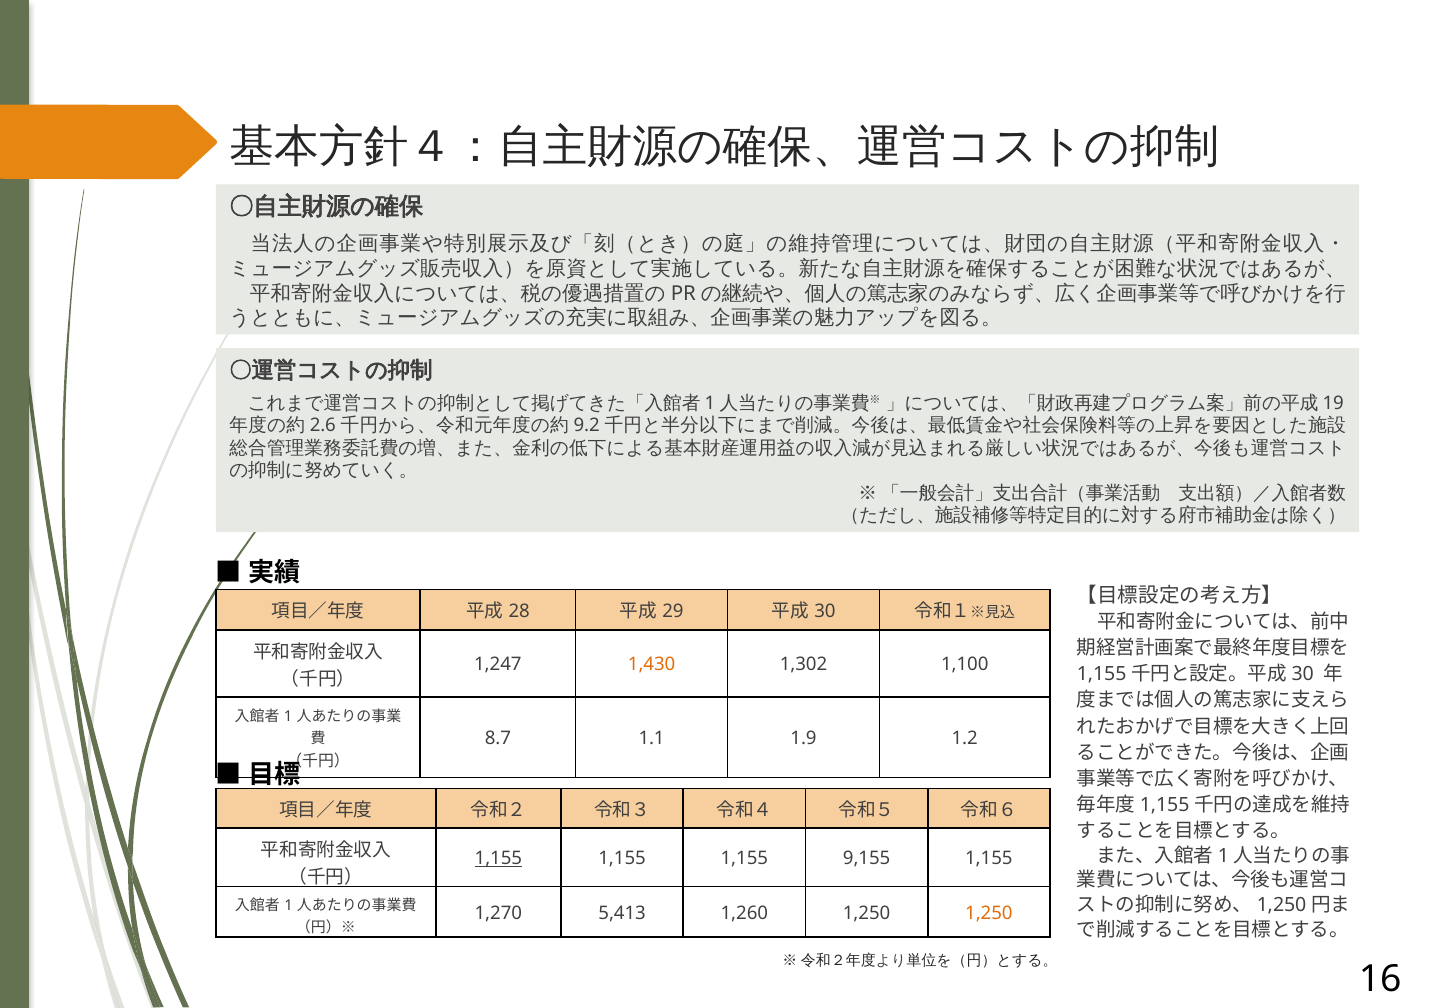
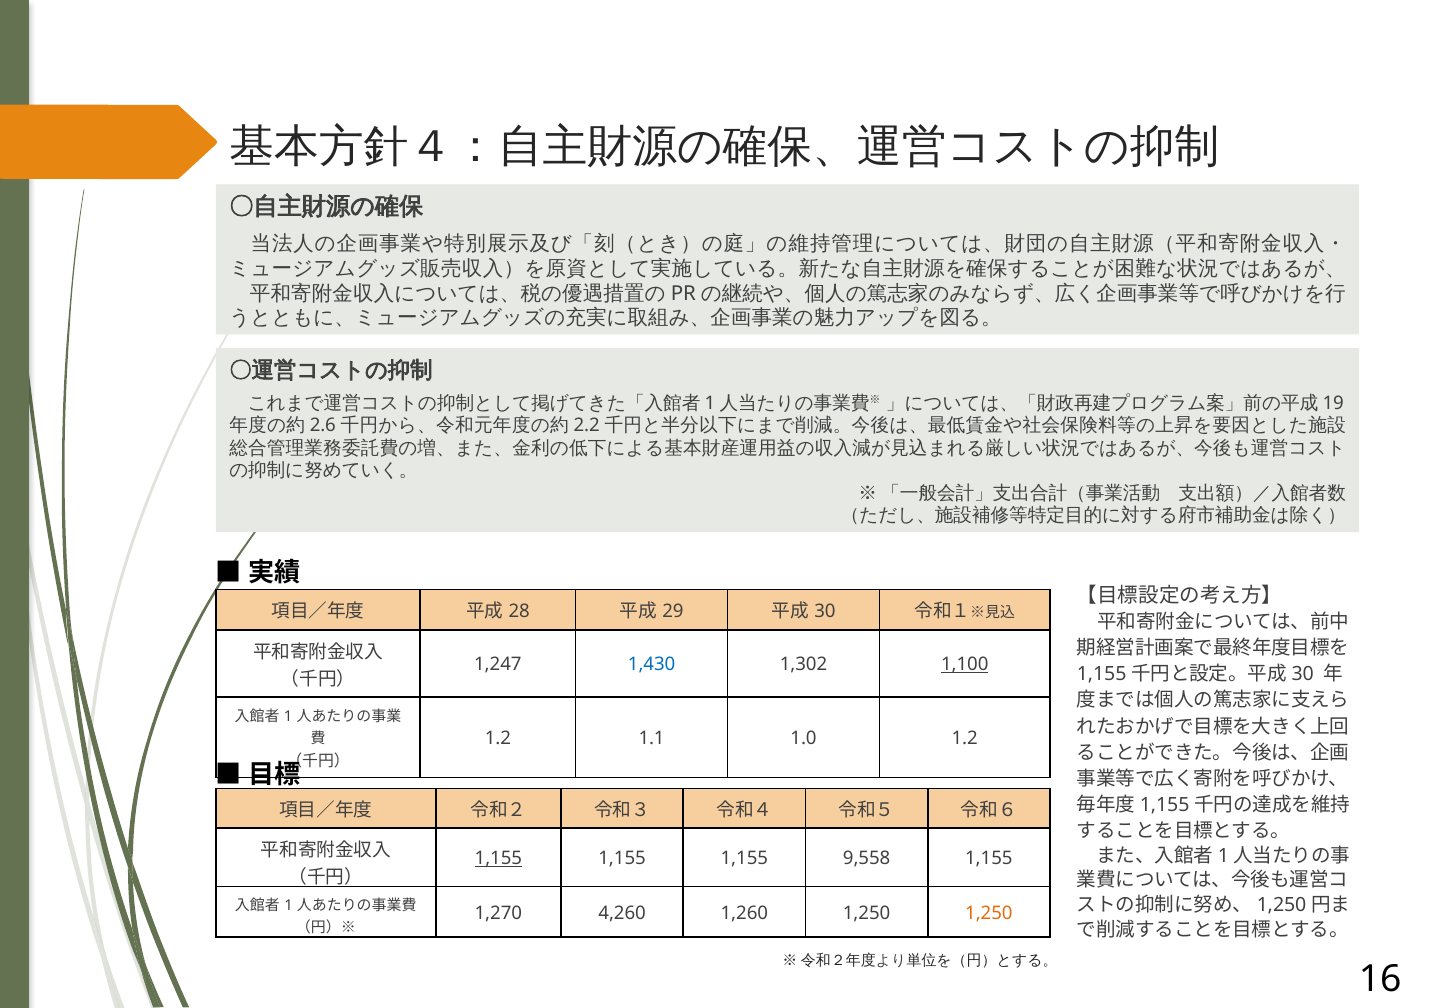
9.2: 9.2 -> 2.2 (587, 425)
1,430 colour: orange -> blue (652, 664)
1,100 underline: none -> present (965, 664)
8.7: 8.7 -> 1.2 (498, 738)
1.9: 1.9 -> 1.0 (804, 738)
9,155: 9,155 -> 9,558 (867, 858)
5,413: 5,413 -> 4,260 (622, 912)
